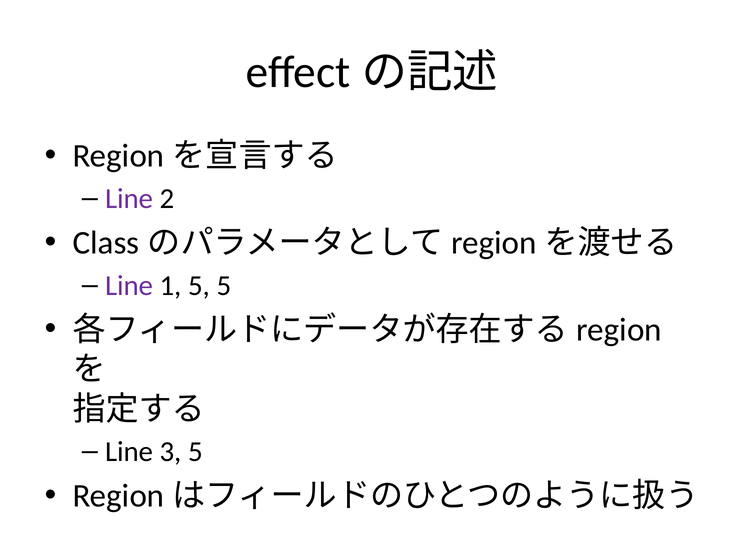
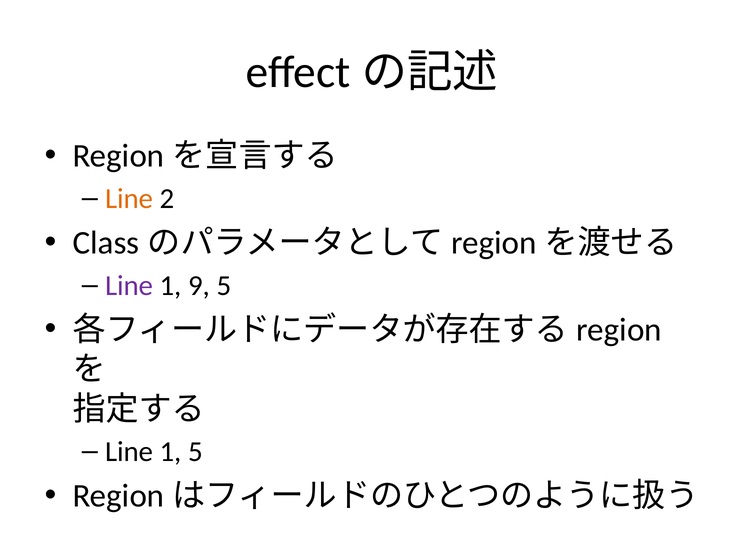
Line colour: purple -> orange (129, 199)
1 5: 5 -> 9 (199, 286)
3: 3 -> 1 (171, 452)
